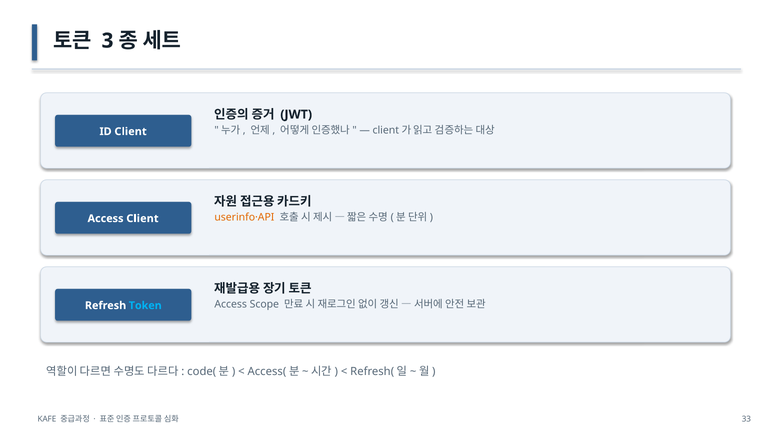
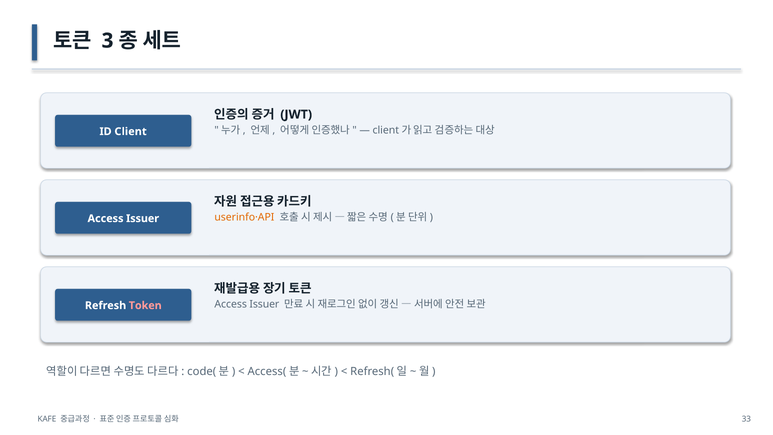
Client: Client -> Issuer (143, 218)
Scope: Scope -> Issuer (264, 304)
Token colour: light blue -> pink (145, 305)
